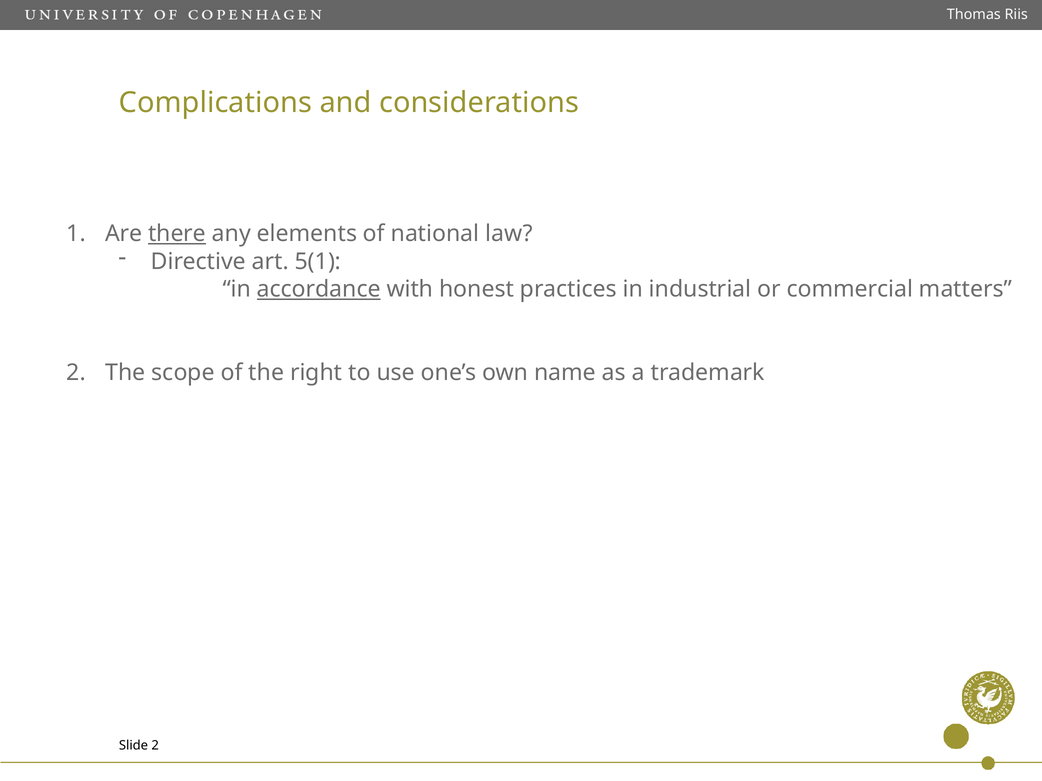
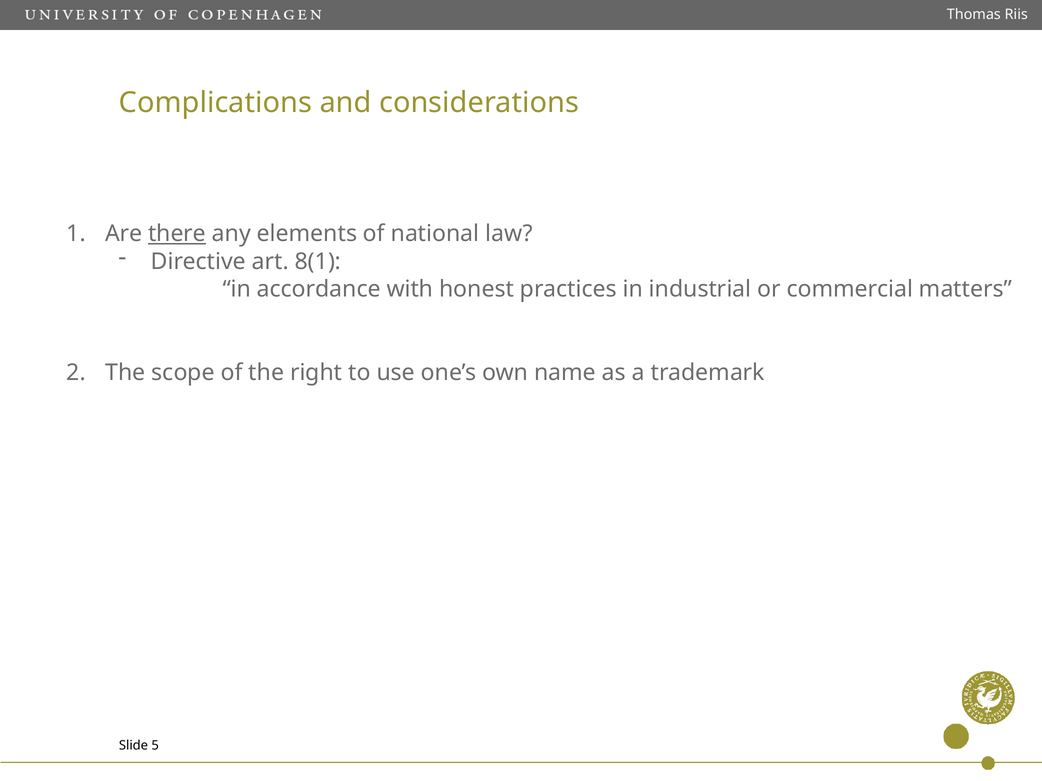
5(1: 5(1 -> 8(1 (318, 262)
accordance underline: present -> none (319, 289)
Slide 2: 2 -> 5 (155, 746)
